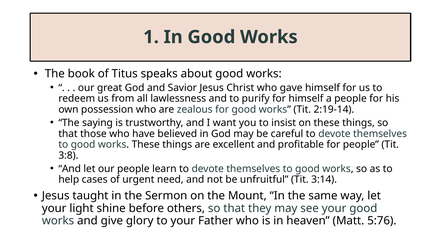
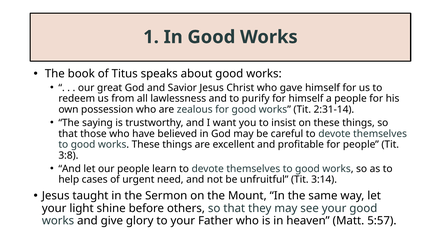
2:19-14: 2:19-14 -> 2:31-14 (334, 110)
5:76: 5:76 -> 5:57 (382, 221)
